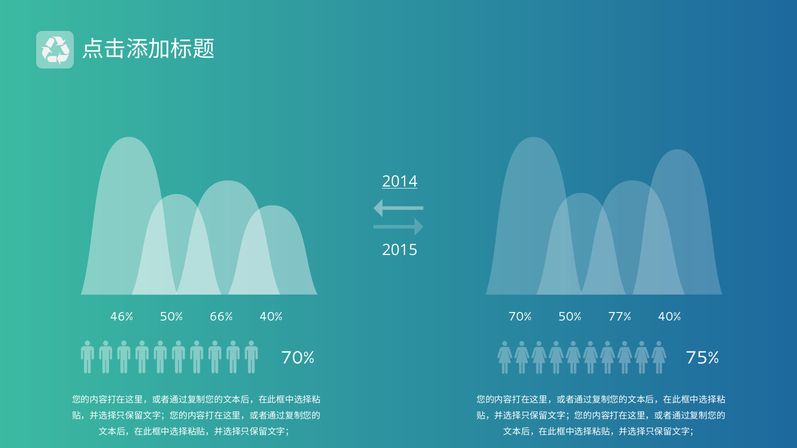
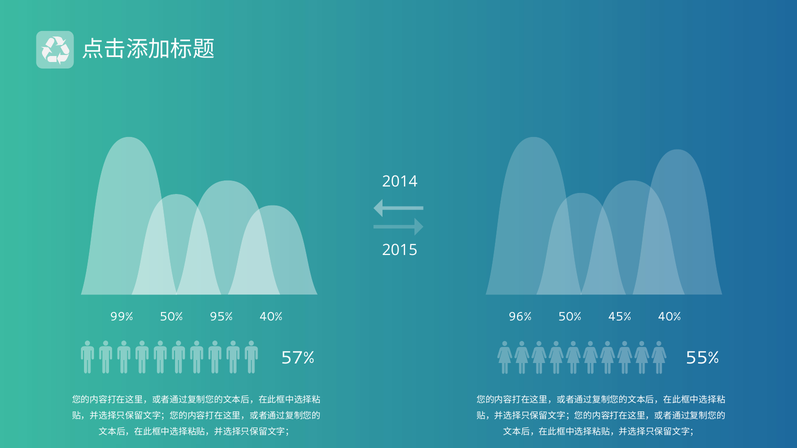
2014 underline: present -> none (400, 182)
46%: 46% -> 99% (122, 317)
66%: 66% -> 95% (221, 317)
40% 70%: 70% -> 96% (520, 317)
77%: 77% -> 45% (620, 317)
70%: 70% -> 57% (298, 358)
75%: 75% -> 55% (702, 358)
